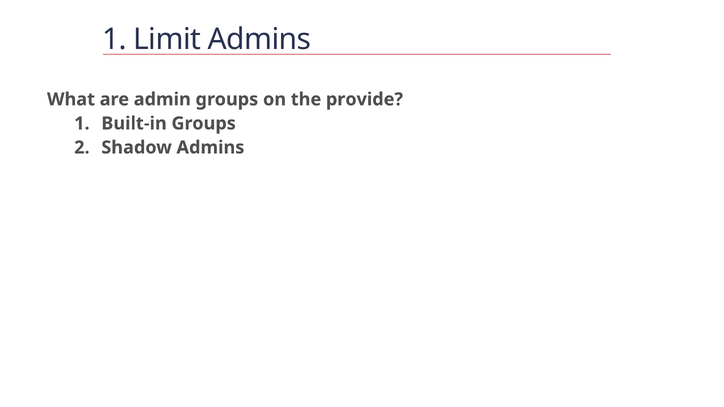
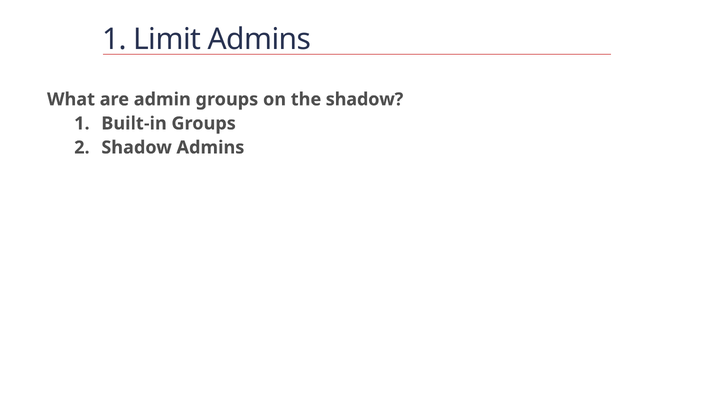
the provide: provide -> shadow (365, 99)
